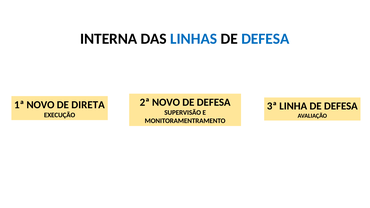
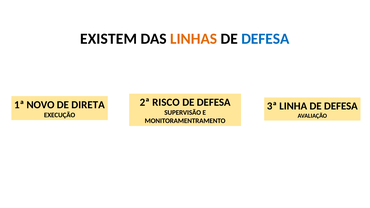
INTERNA: INTERNA -> EXISTEM (109, 39)
LINHAS colour: blue -> orange (194, 39)
2ª NOVO: NOVO -> RISCO (166, 102)
